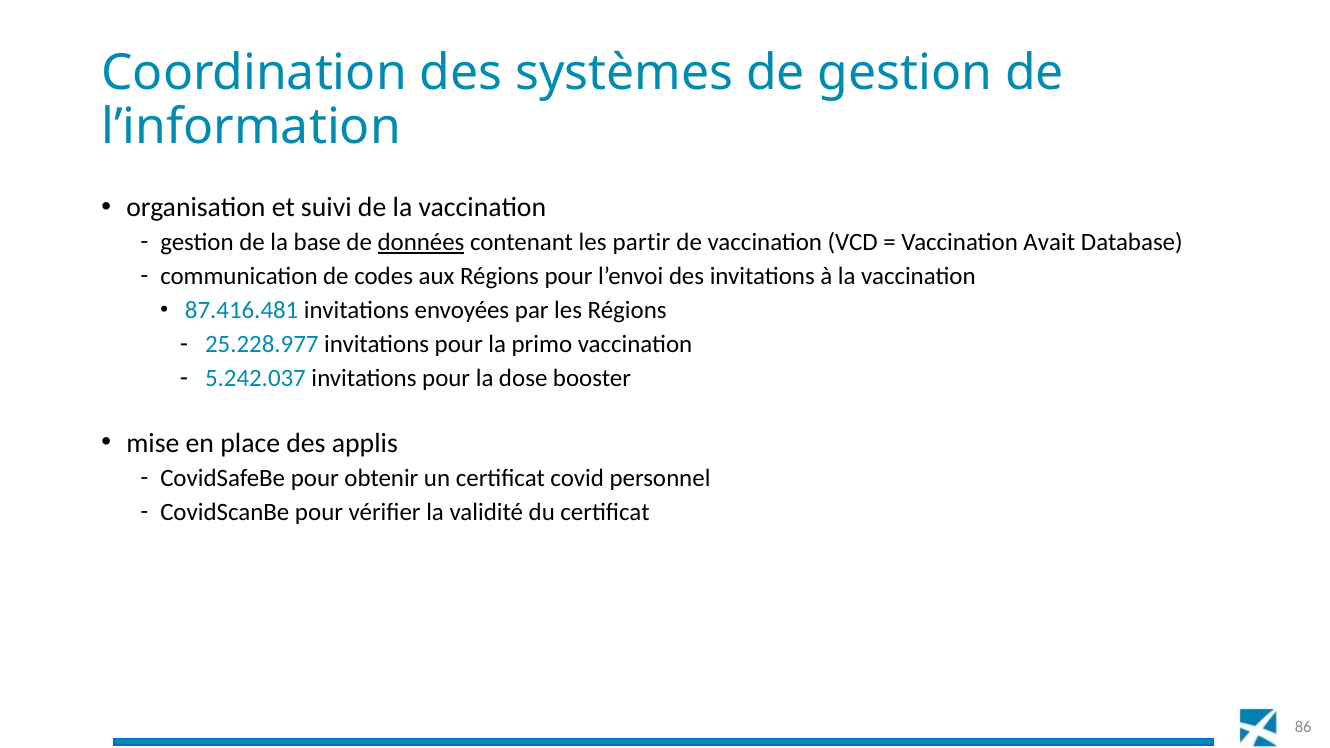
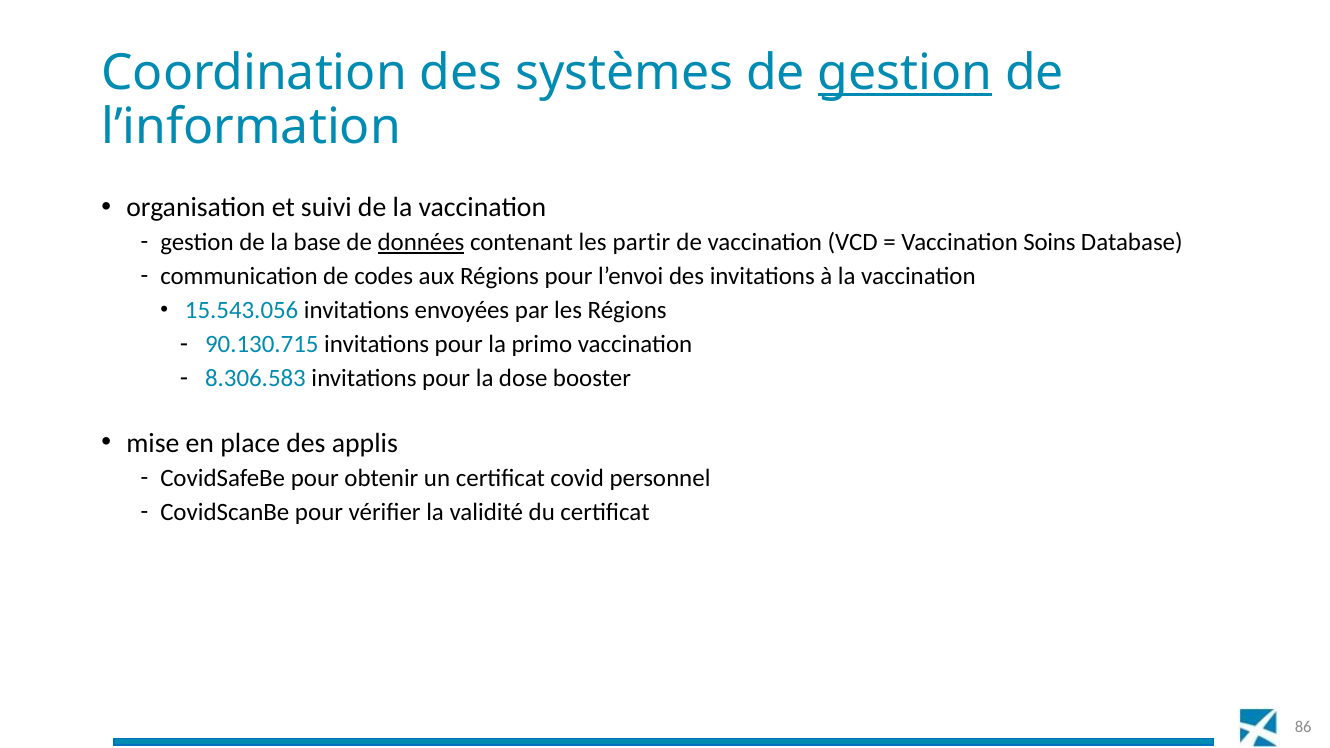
gestion underline: none -> present (905, 73)
Avait: Avait -> Soins (1049, 243)
87.416.481: 87.416.481 -> 15.543.056 (242, 310)
25.228.977: 25.228.977 -> 90.130.715 (262, 344)
5.242.037: 5.242.037 -> 8.306.583 (255, 378)
